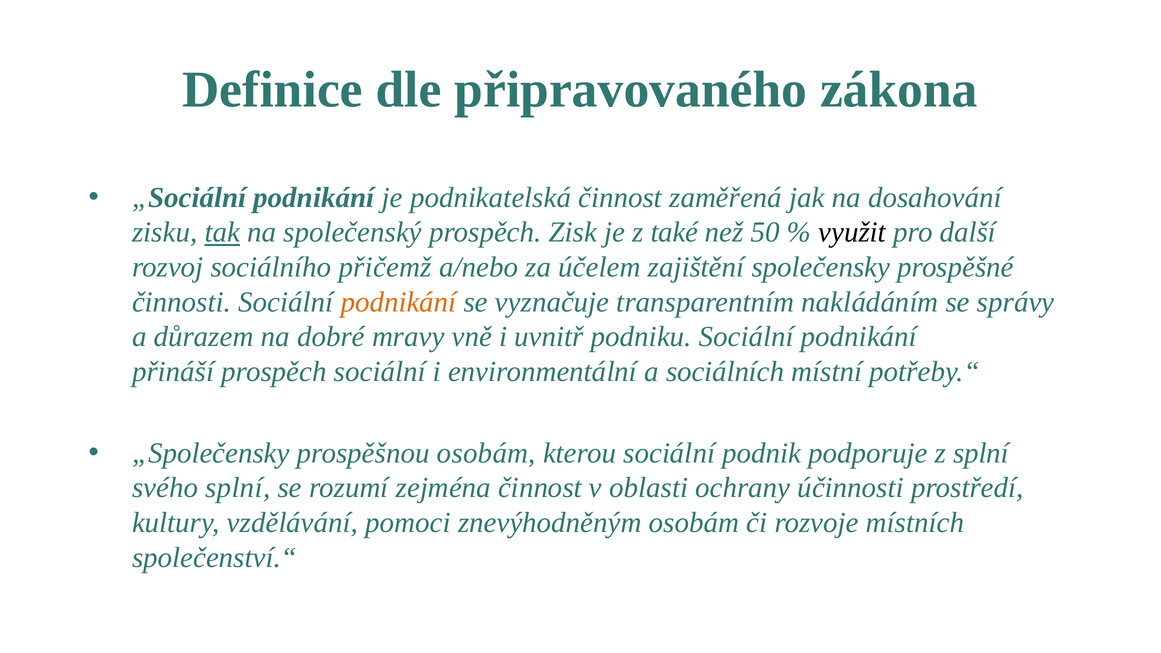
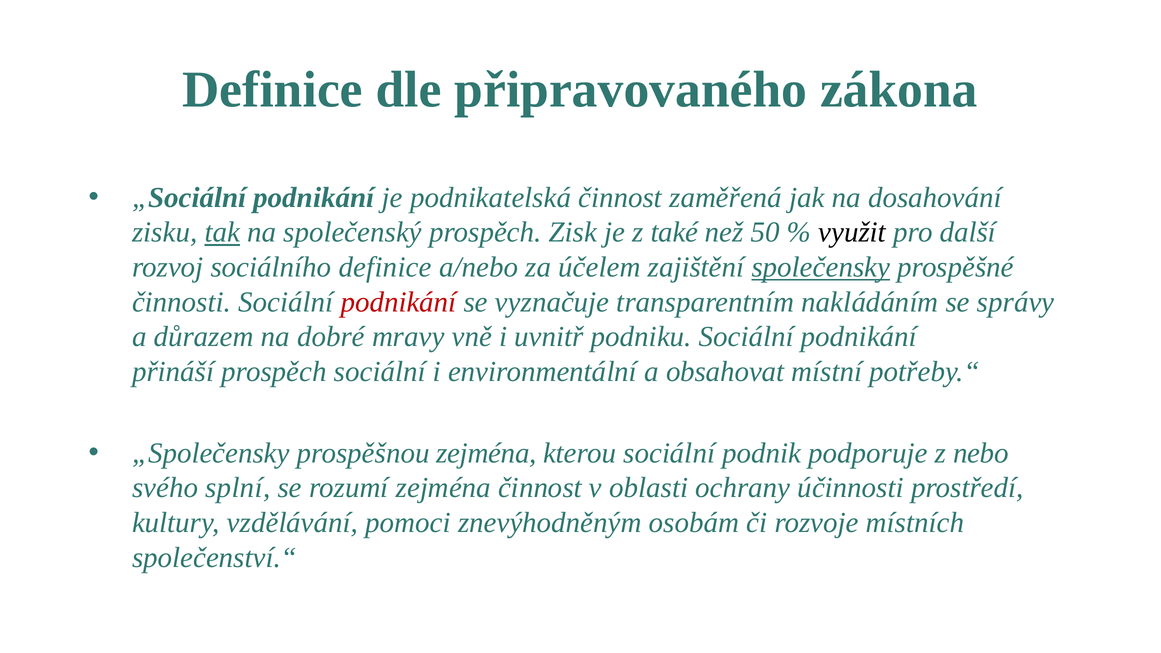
sociálního přičemž: přičemž -> definice (385, 267)
společensky underline: none -> present (821, 267)
podnikání colour: orange -> red (398, 302)
sociálních: sociálních -> obsahovat (725, 372)
prospěšnou osobám: osobám -> zejména (487, 453)
z splní: splní -> nebo (981, 453)
